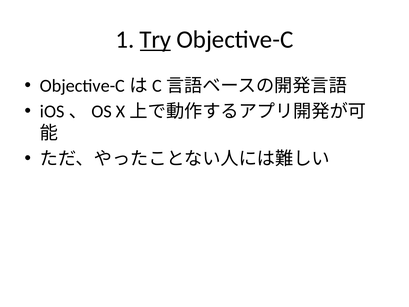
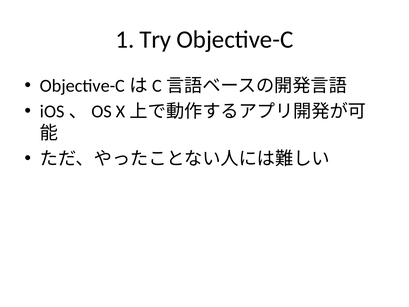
Try underline: present -> none (155, 40)
